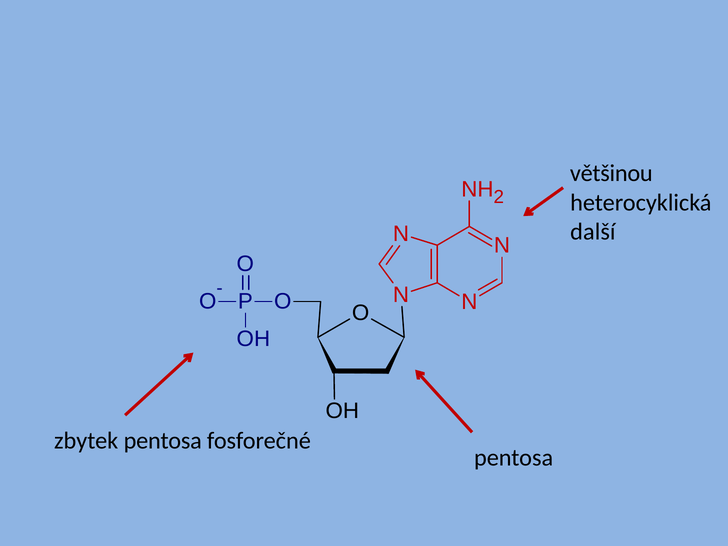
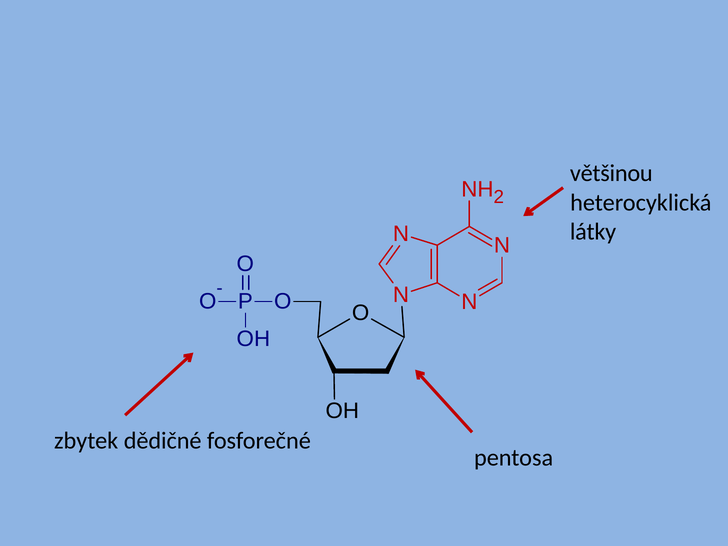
další: další -> látky (593, 232)
zbytek pentosa: pentosa -> dědičné (163, 441)
